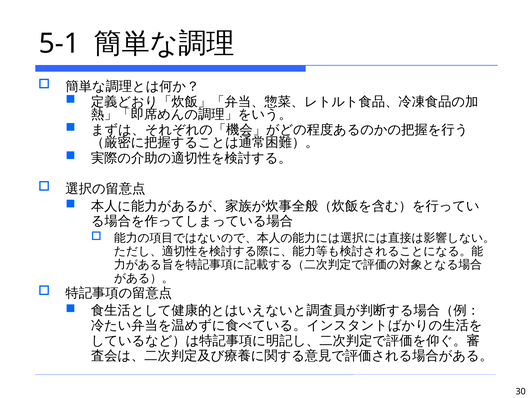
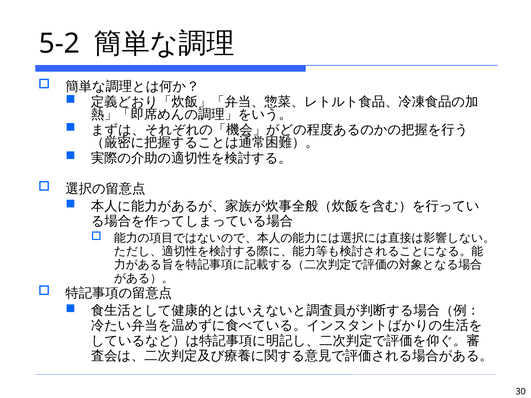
5-1: 5-1 -> 5-2 (59, 44)
